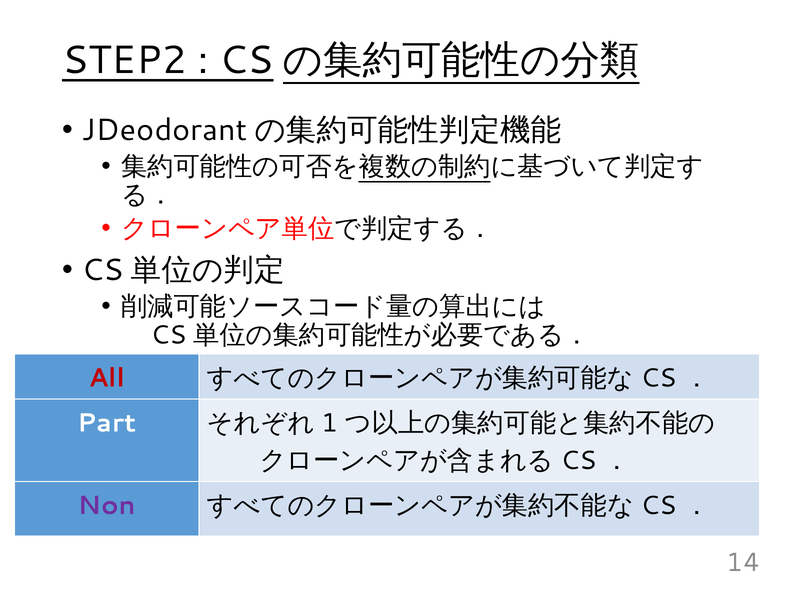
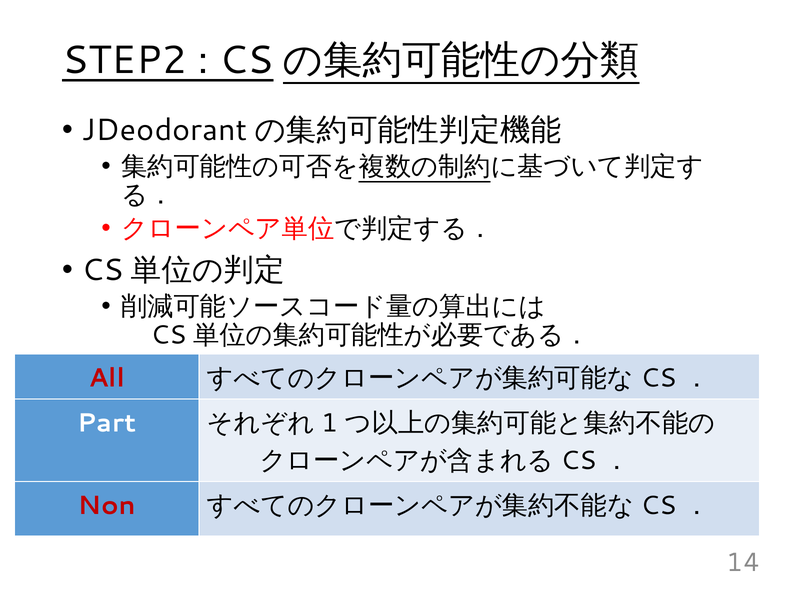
Non colour: purple -> red (107, 505)
